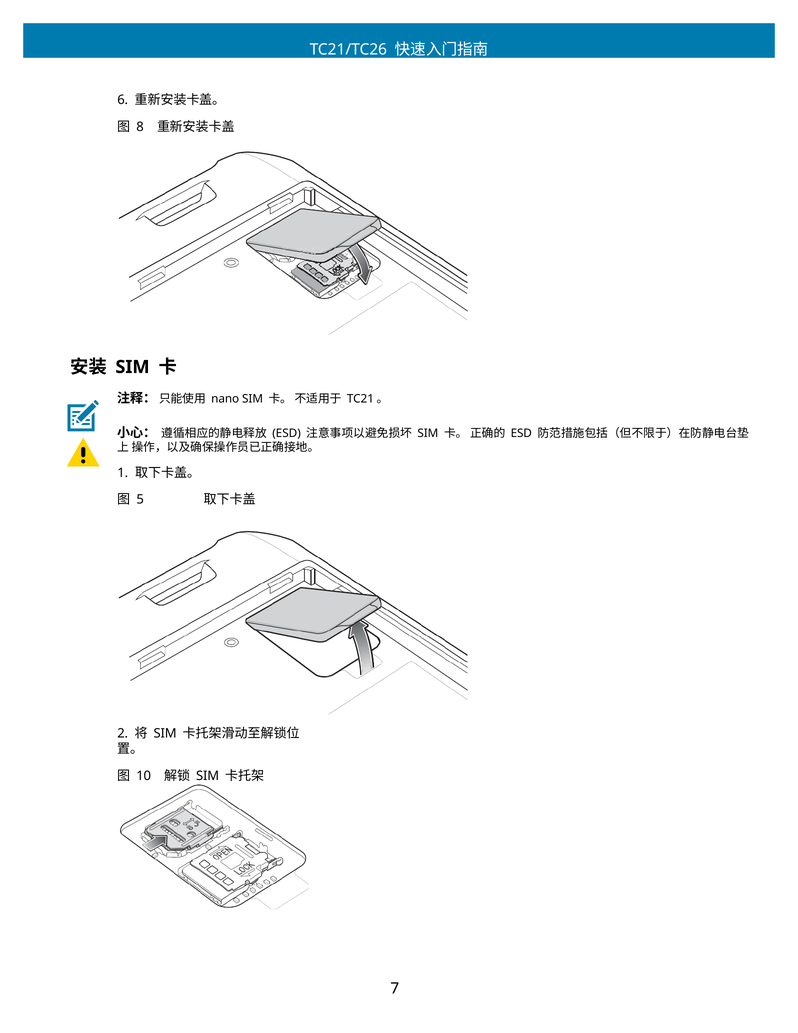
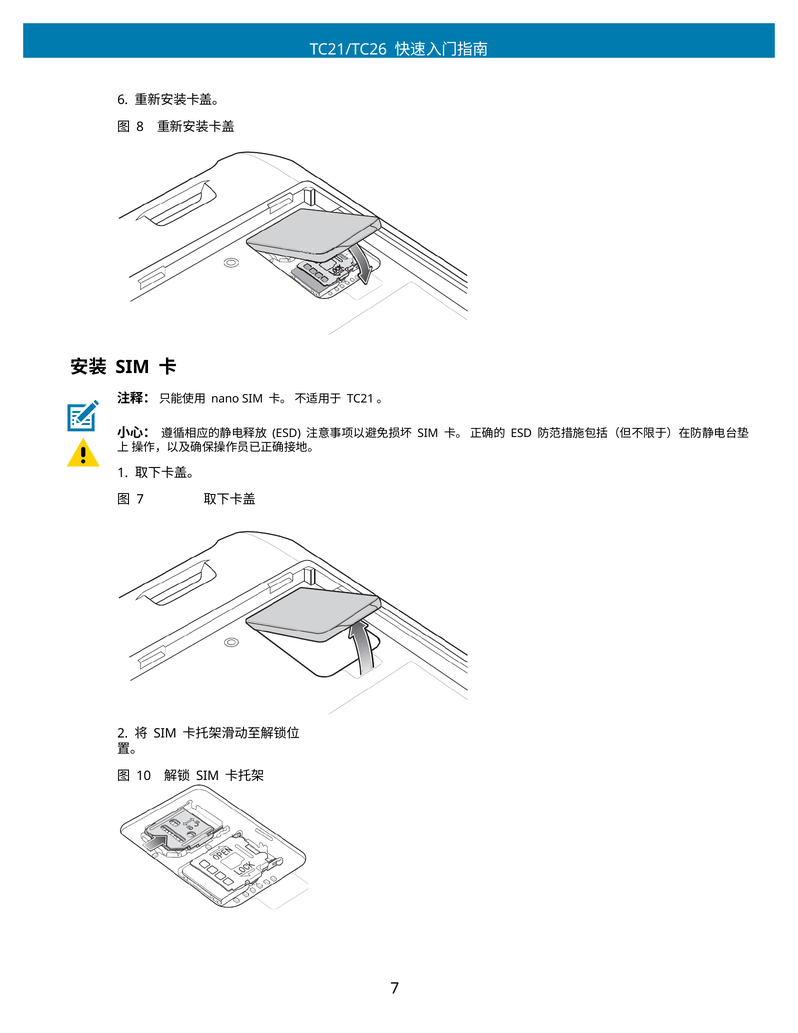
5: 5 -> 7 (140, 499)
